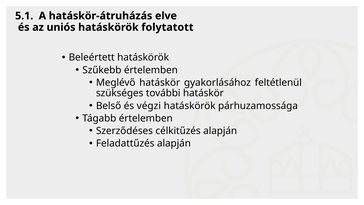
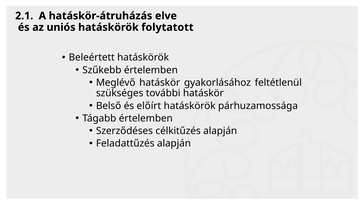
5.1: 5.1 -> 2.1 (24, 16)
végzi: végzi -> előírt (149, 106)
